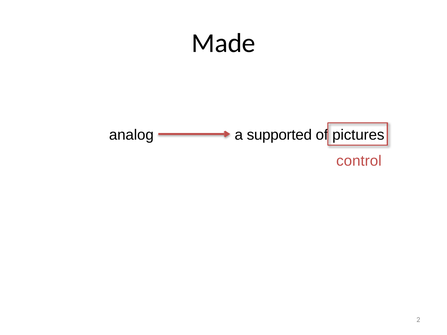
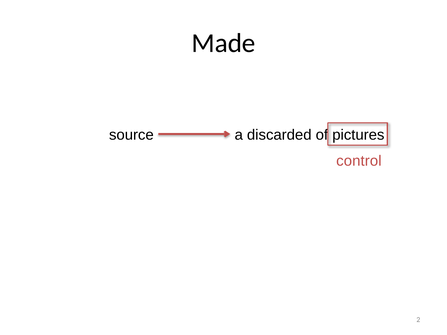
analog: analog -> source (131, 135)
supported: supported -> discarded (279, 135)
